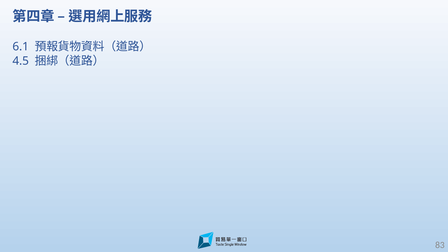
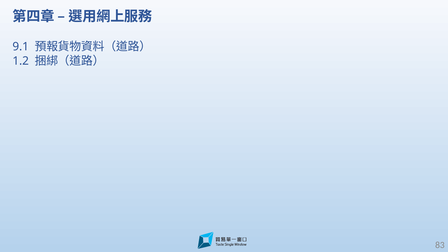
6.1: 6.1 -> 9.1 (21, 47)
4.5: 4.5 -> 1.2 (21, 61)
